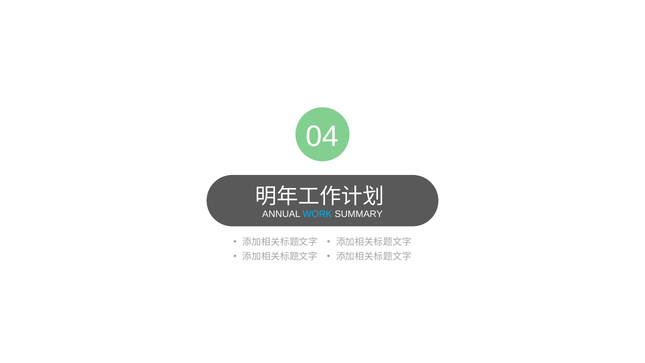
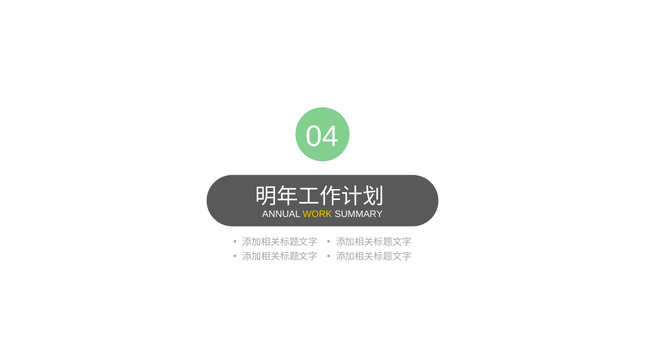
WORK colour: light blue -> yellow (317, 214)
